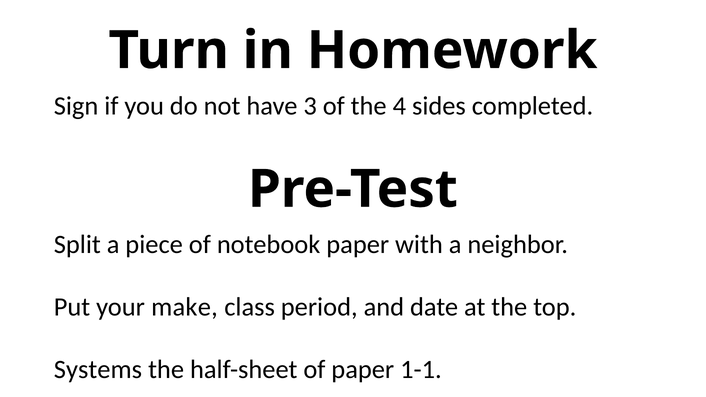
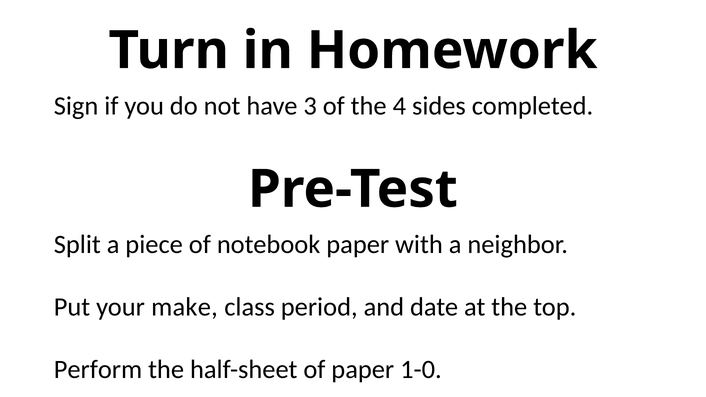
Systems: Systems -> Perform (98, 370)
1-1: 1-1 -> 1-0 (421, 370)
